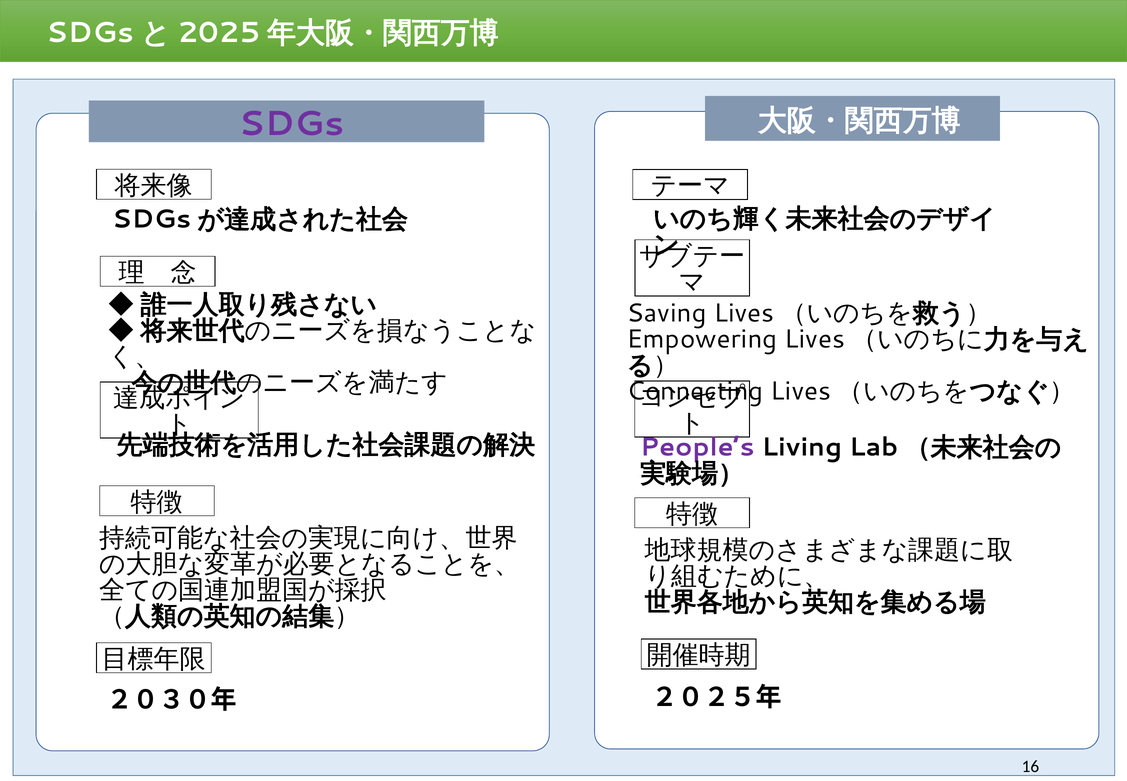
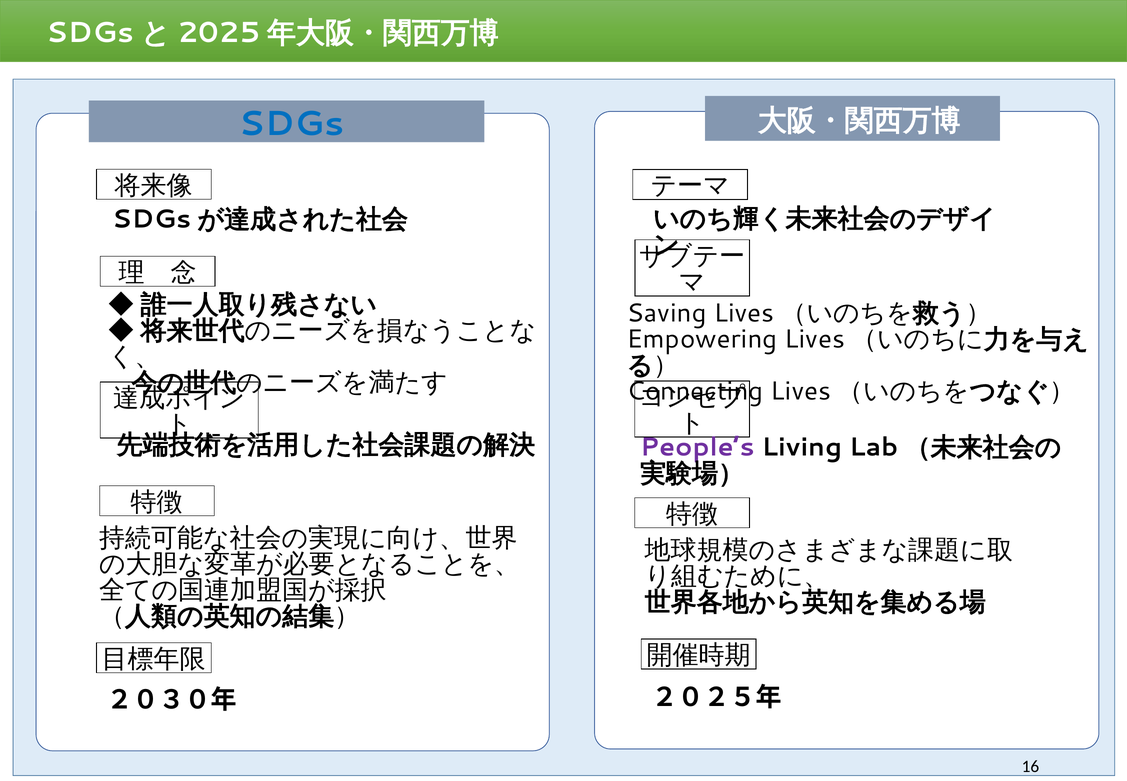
SDGs colour: purple -> blue (292, 124)
